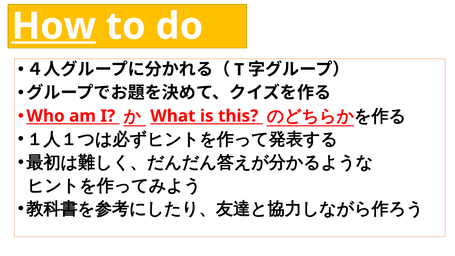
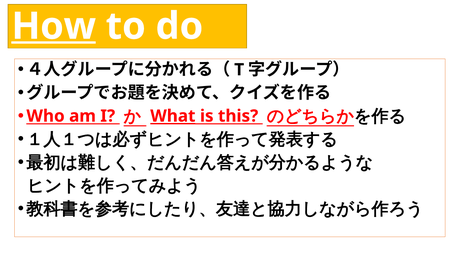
What underline: none -> present (173, 116)
